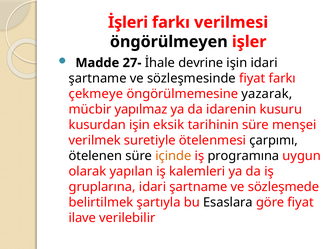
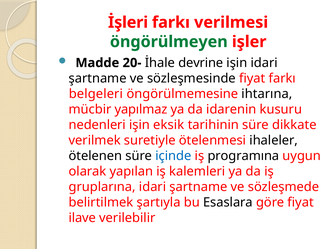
öngörülmeyen colour: black -> green (169, 42)
27-: 27- -> 20- (132, 63)
çekmeye: çekmeye -> belgeleri (96, 94)
yazarak: yazarak -> ihtarına (267, 94)
kusurdan: kusurdan -> nedenleri (97, 125)
menşei: menşei -> dikkate (294, 125)
çarpımı: çarpımı -> ihaleler (274, 140)
içinde colour: orange -> blue (173, 156)
